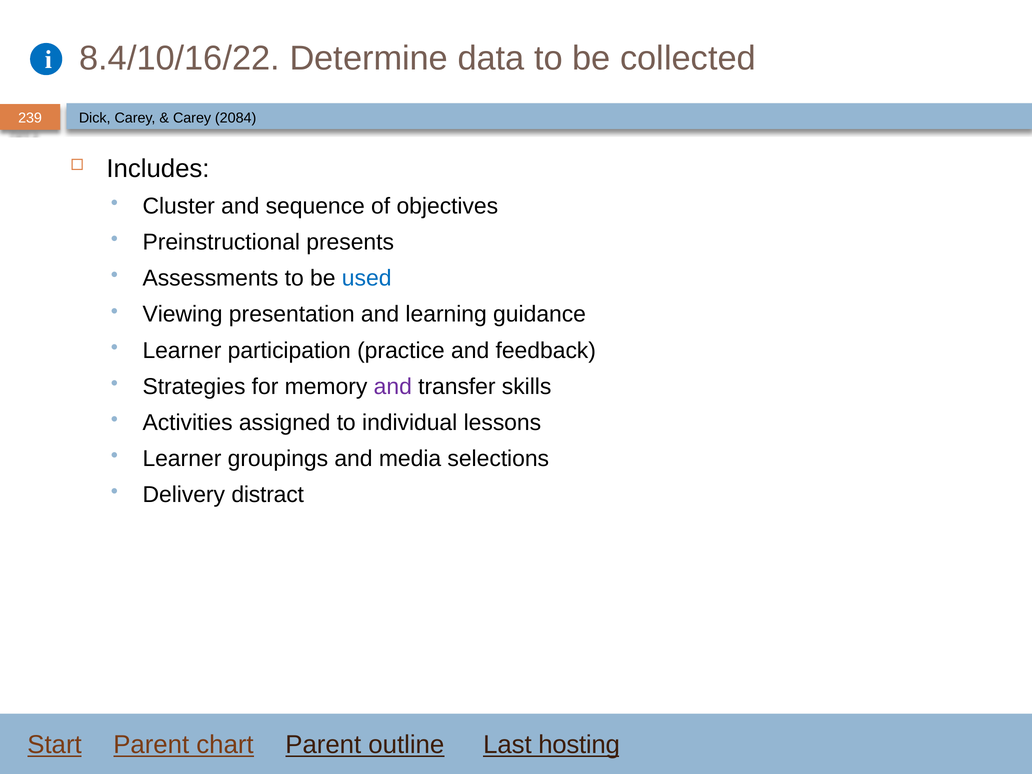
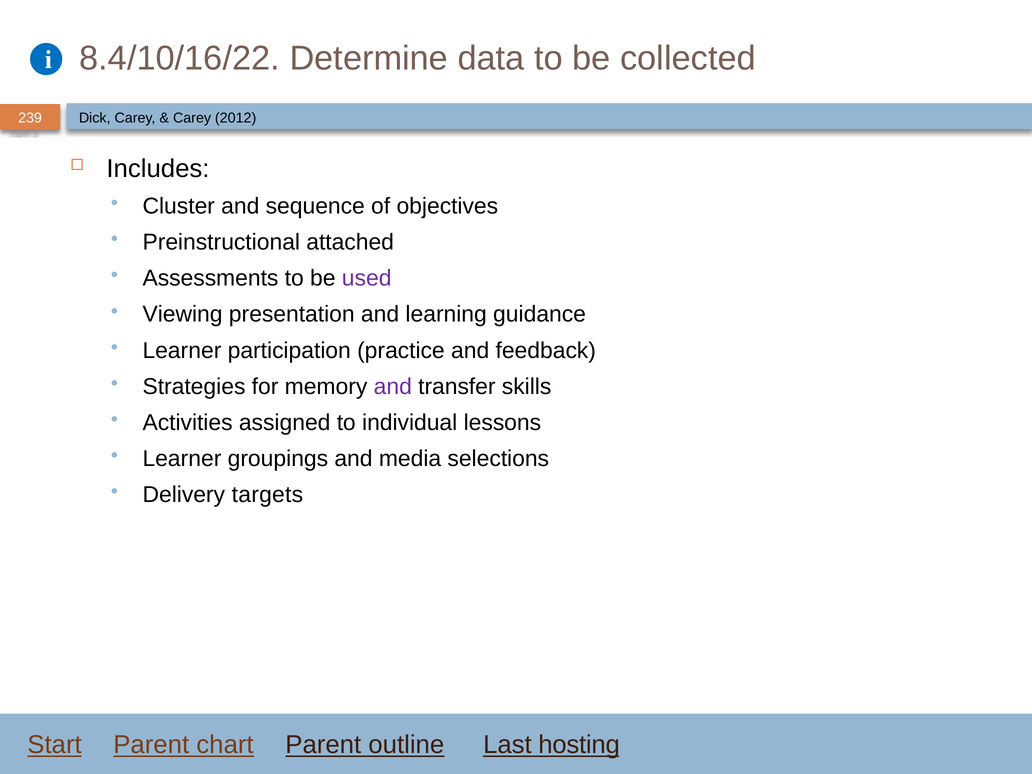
2084: 2084 -> 2012 (236, 118)
presents: presents -> attached (350, 242)
used colour: blue -> purple (367, 278)
distract: distract -> targets (267, 495)
